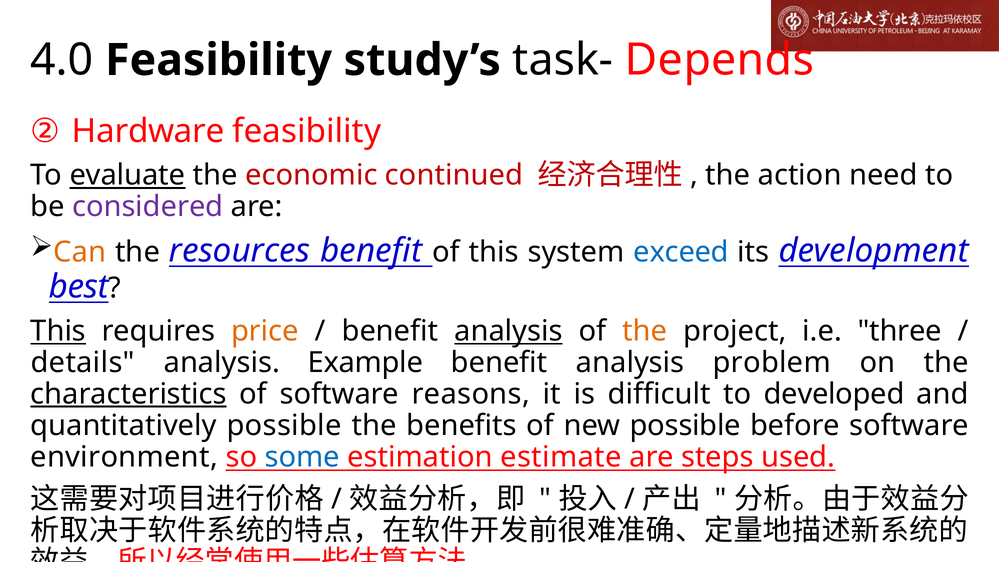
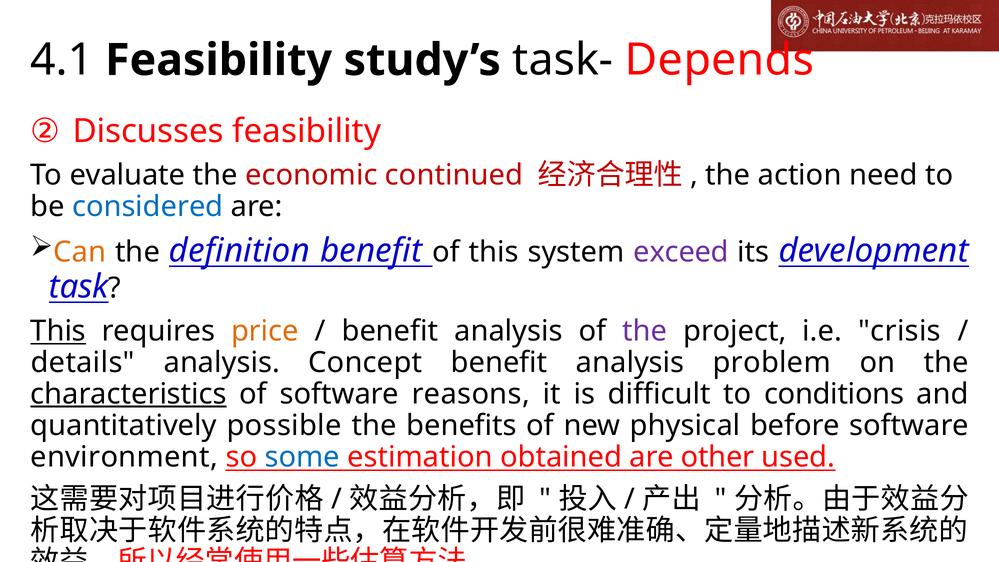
4.0: 4.0 -> 4.1 (62, 60)
Hardware: Hardware -> Discusses (148, 131)
evaluate underline: present -> none (127, 175)
considered colour: purple -> blue (148, 207)
resources: resources -> definition (239, 251)
exceed colour: blue -> purple (681, 252)
best: best -> task (79, 287)
analysis underline: present -> none (509, 331)
the colour: orange -> purple (645, 331)
three: three -> crisis (900, 331)
Example: Example -> Concept (365, 363)
developed: developed -> conditions (834, 394)
new possible: possible -> physical (685, 426)
estimate: estimate -> obtained (561, 457)
steps: steps -> other (718, 457)
